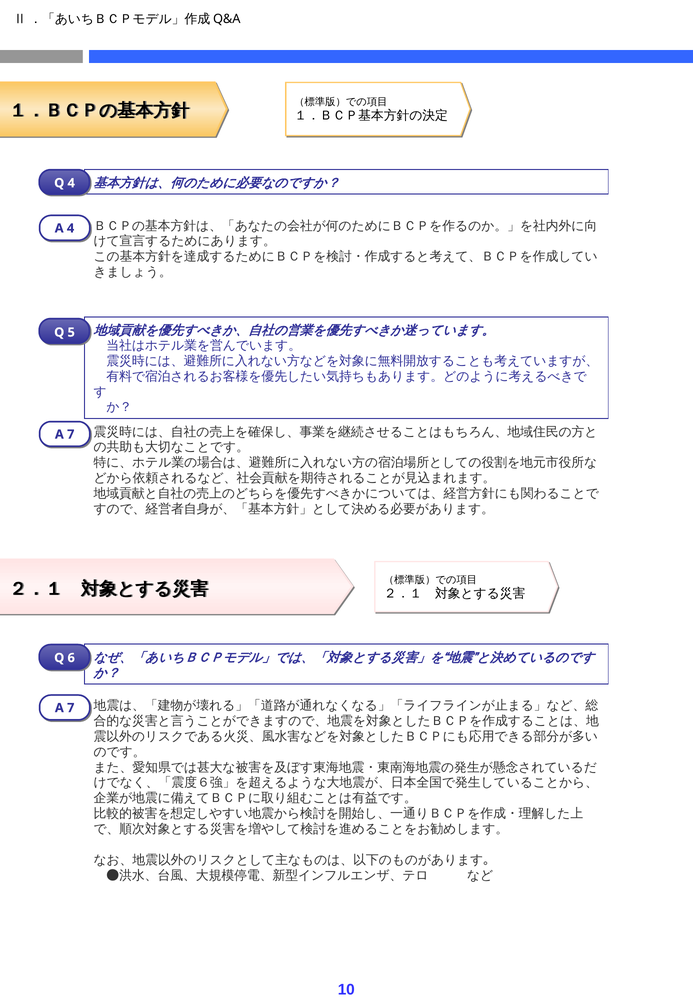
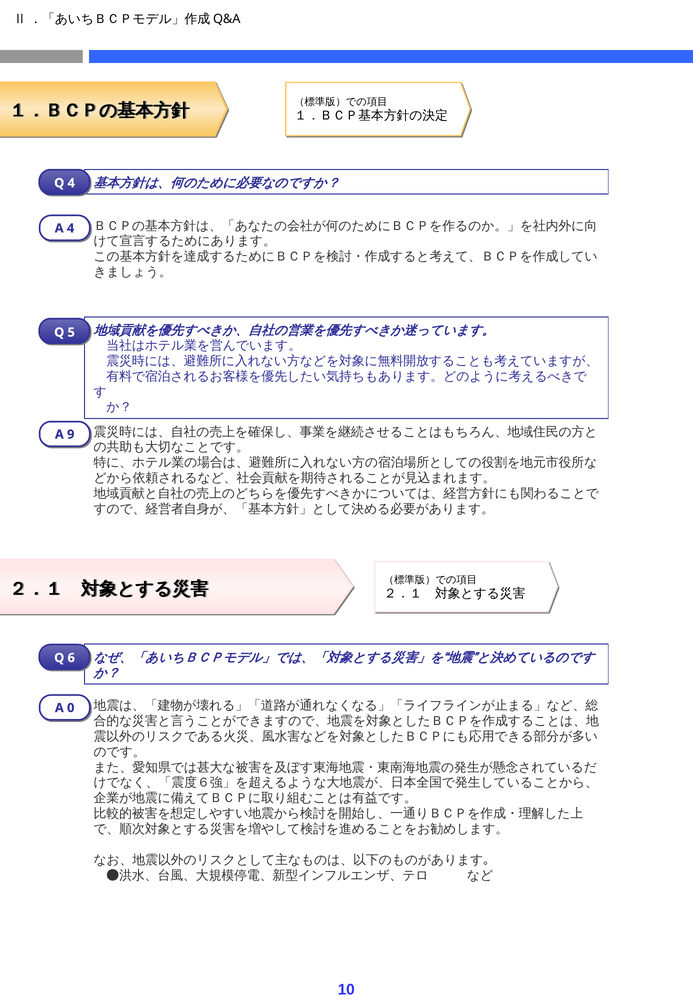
7: 7 -> 9 (71, 434)
7: 7 -> 0 (71, 708)
